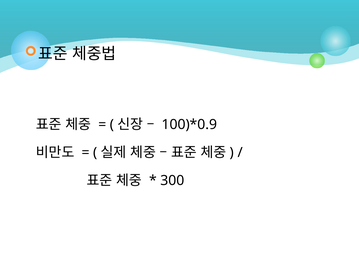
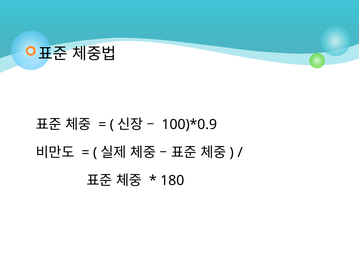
300: 300 -> 180 (172, 181)
